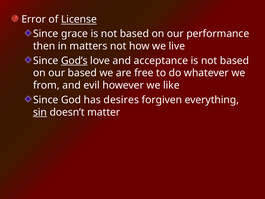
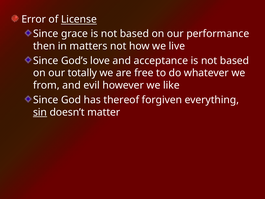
God’s underline: present -> none (74, 61)
our based: based -> totally (82, 73)
desires: desires -> thereof (121, 100)
